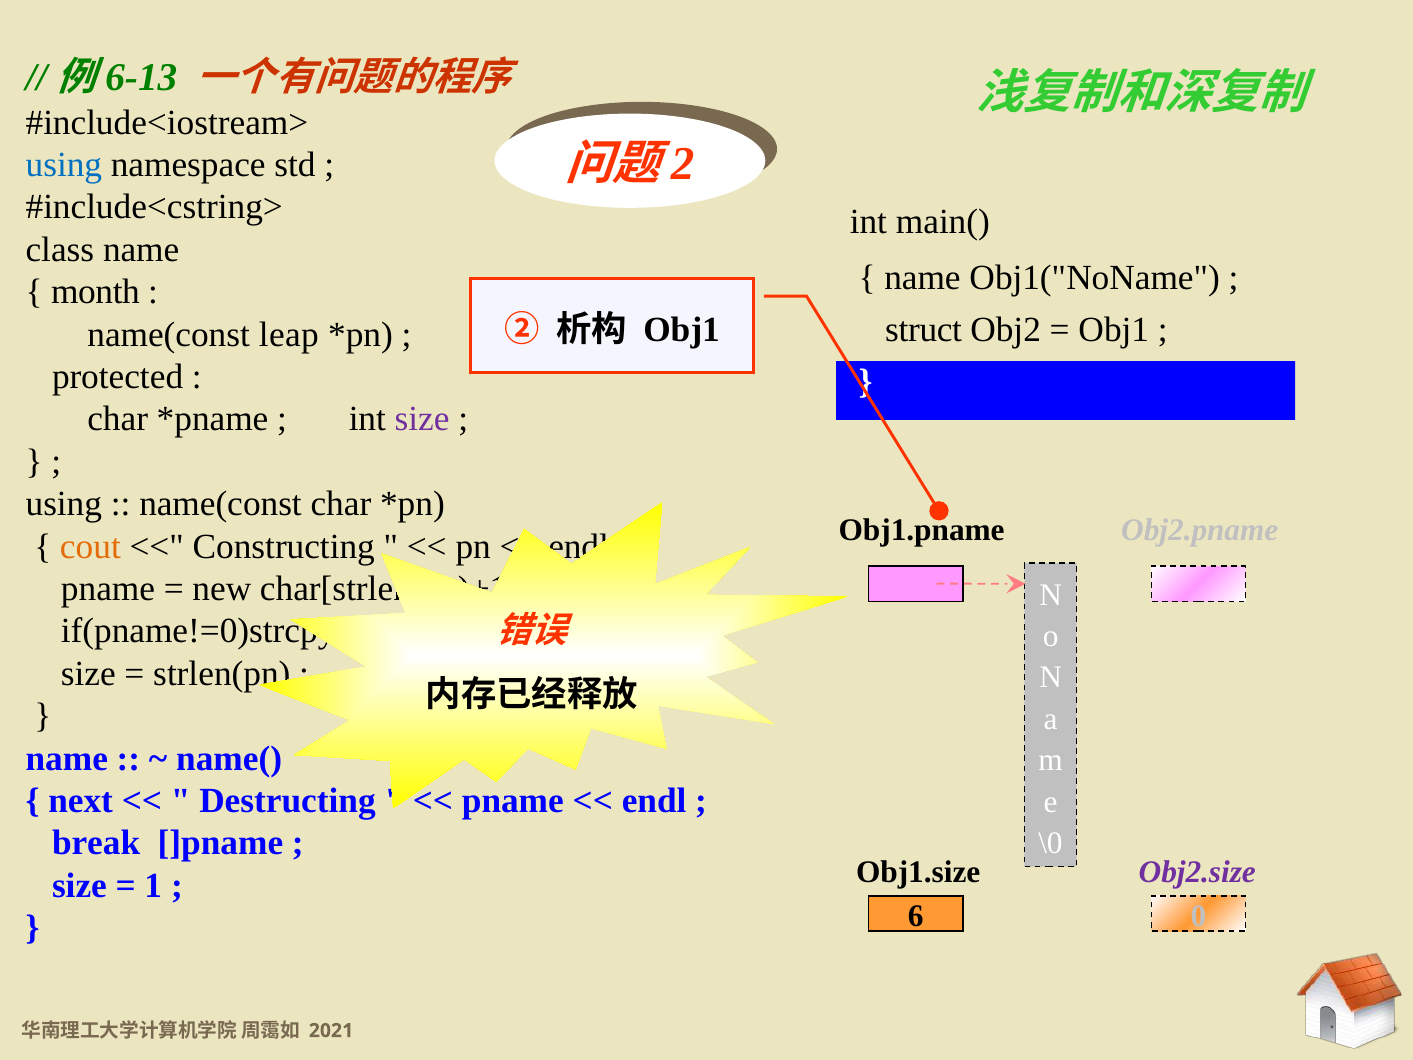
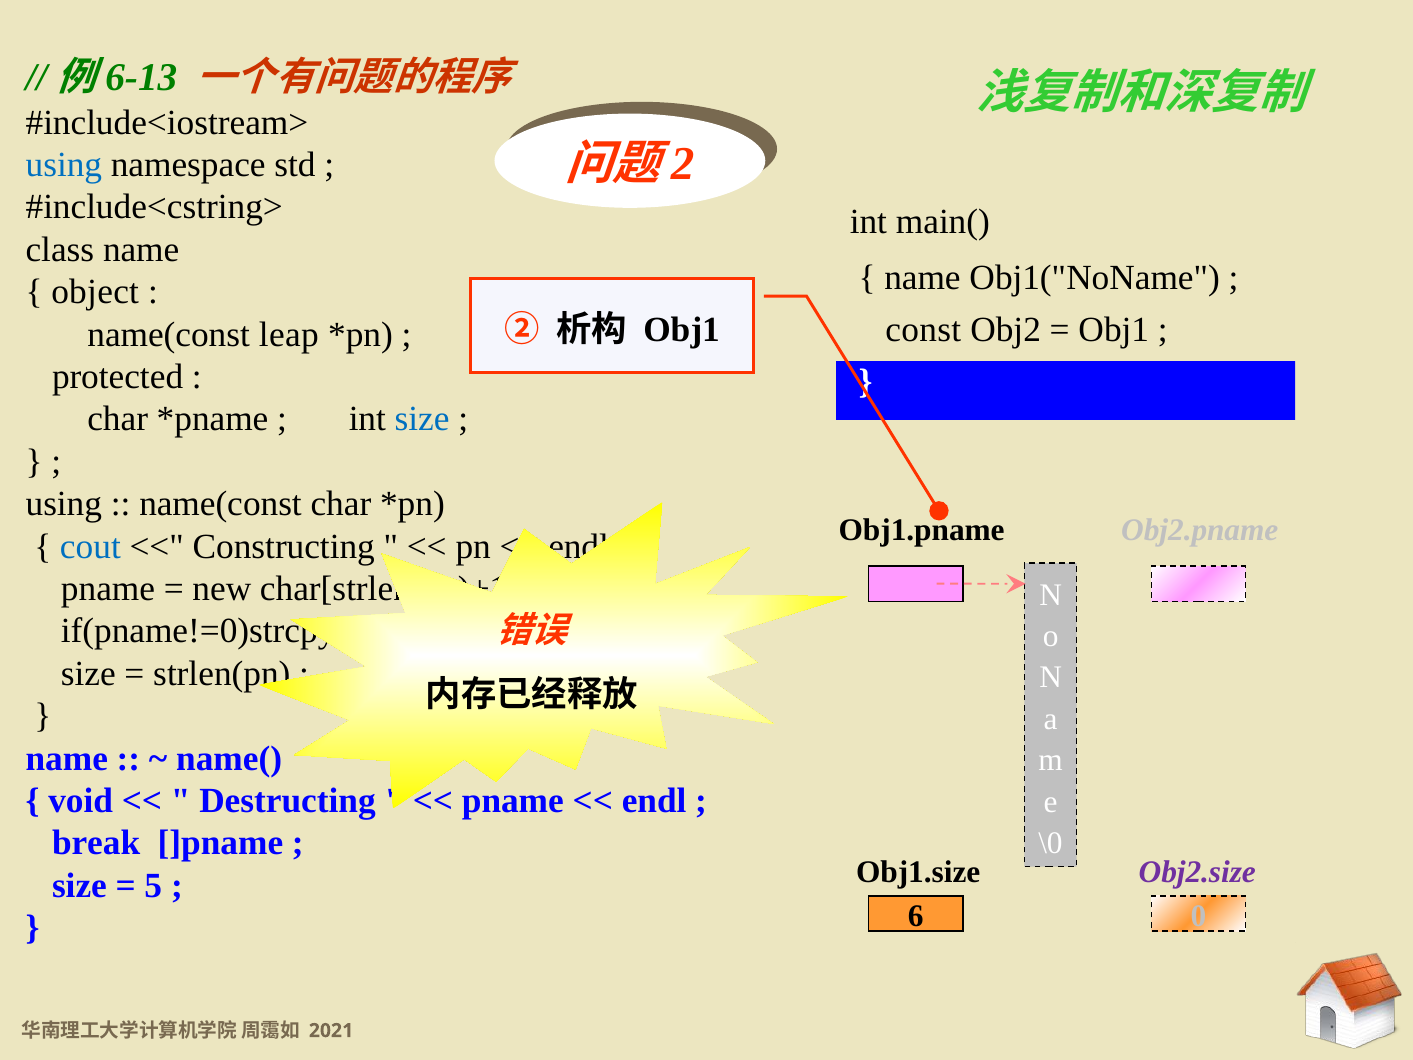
month: month -> object (95, 292)
struct: struct -> const (923, 330)
size colour: purple -> blue (422, 419)
cout colour: orange -> blue (90, 546)
next: next -> void (81, 801)
1: 1 -> 5 (153, 885)
